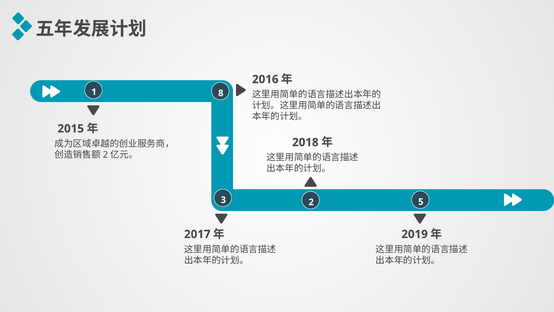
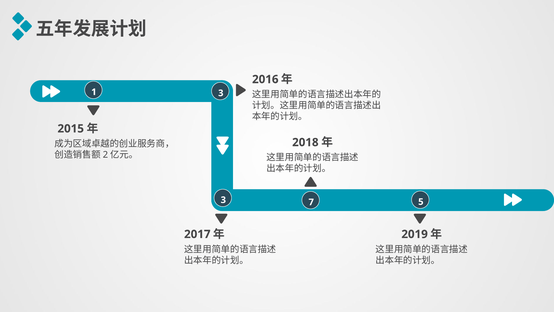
1 8: 8 -> 3 (221, 93)
2: 2 -> 7 (311, 202)
